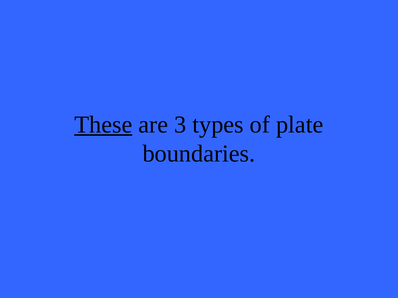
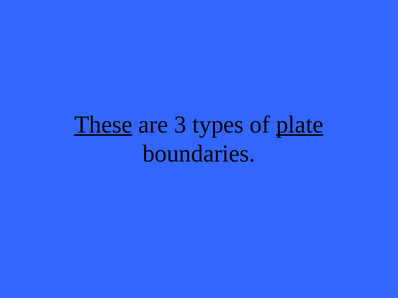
plate underline: none -> present (300, 125)
